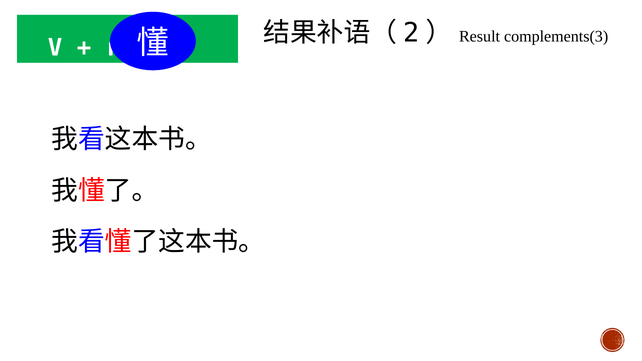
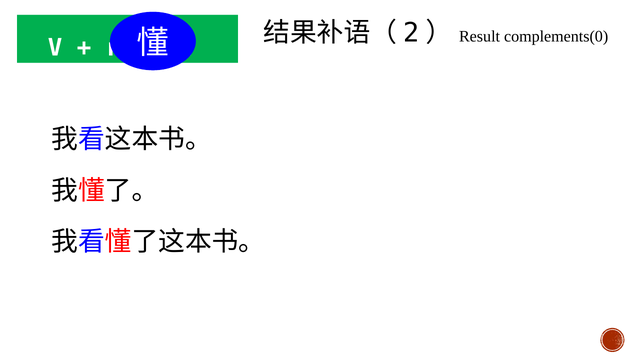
complements(3: complements(3 -> complements(0 (556, 37)
